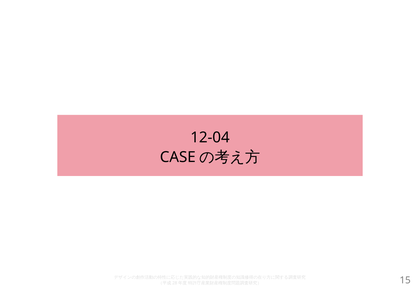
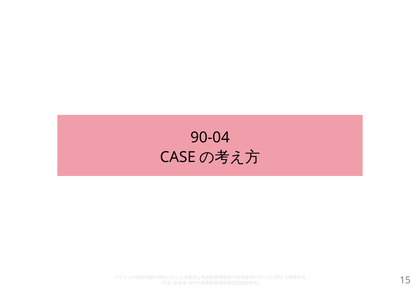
12-04: 12-04 -> 90-04 (210, 137)
